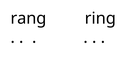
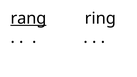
rang underline: none -> present (28, 18)
